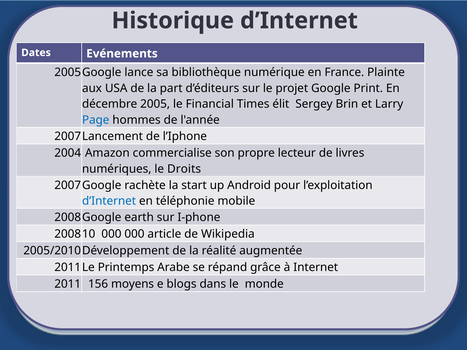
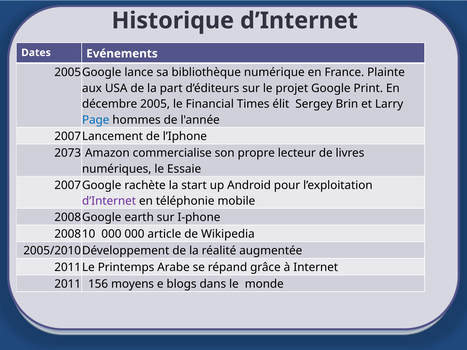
2004: 2004 -> 2073 (68, 153)
Droits: Droits -> Essaie (184, 169)
d’Internet colour: blue -> purple (109, 201)
